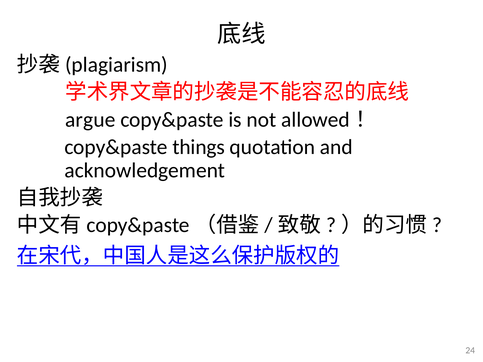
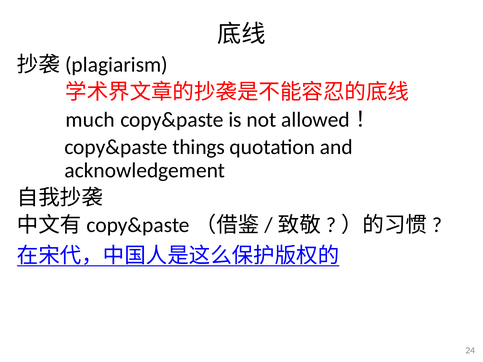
argue: argue -> much (90, 120)
